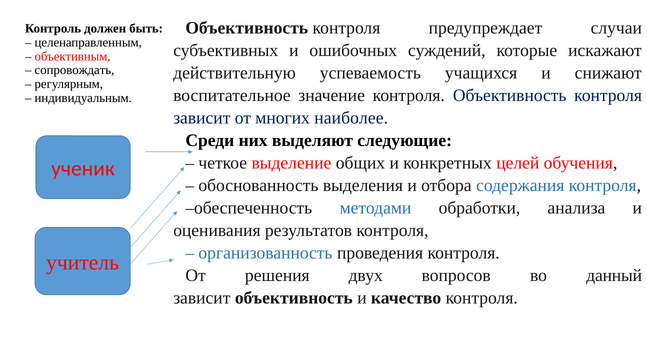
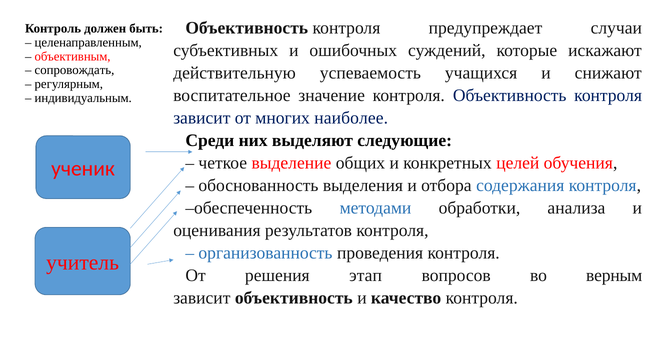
двух: двух -> этап (366, 276)
данный: данный -> верным (614, 276)
